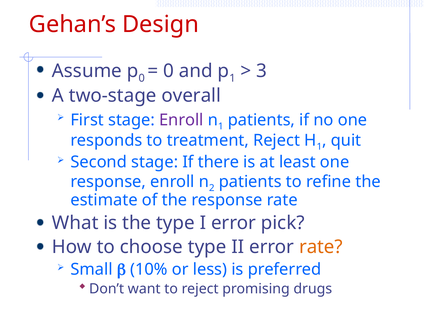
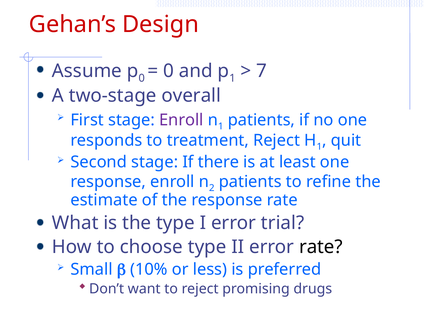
3: 3 -> 7 (261, 71)
pick: pick -> trial (283, 223)
rate colour: orange -> black (321, 247)
